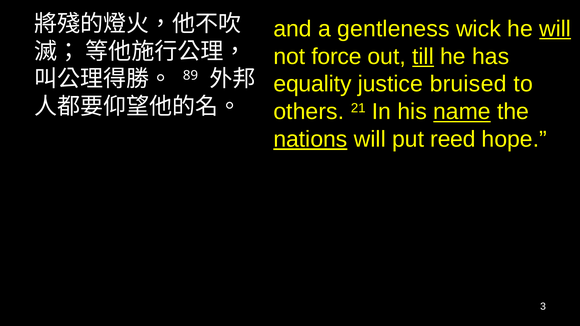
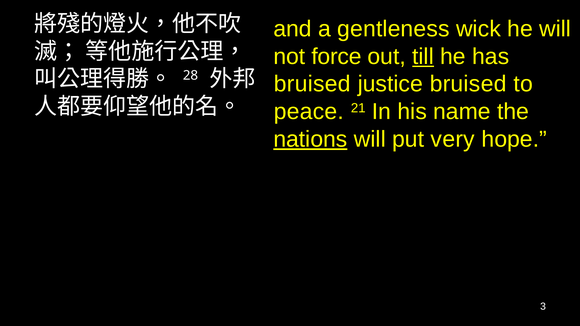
will underline: present -> none (555, 29)
89: 89 -> 28 (190, 75)
equality: equality -> bruised (312, 84)
others: others -> peace (309, 112)
name underline: present -> none (462, 112)
reed: reed -> very (453, 139)
